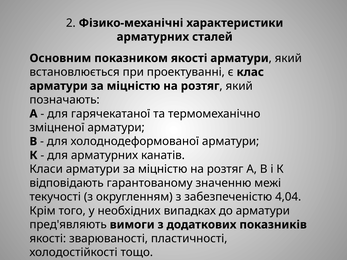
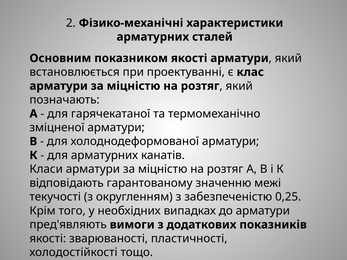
4,04: 4,04 -> 0,25 (288, 197)
